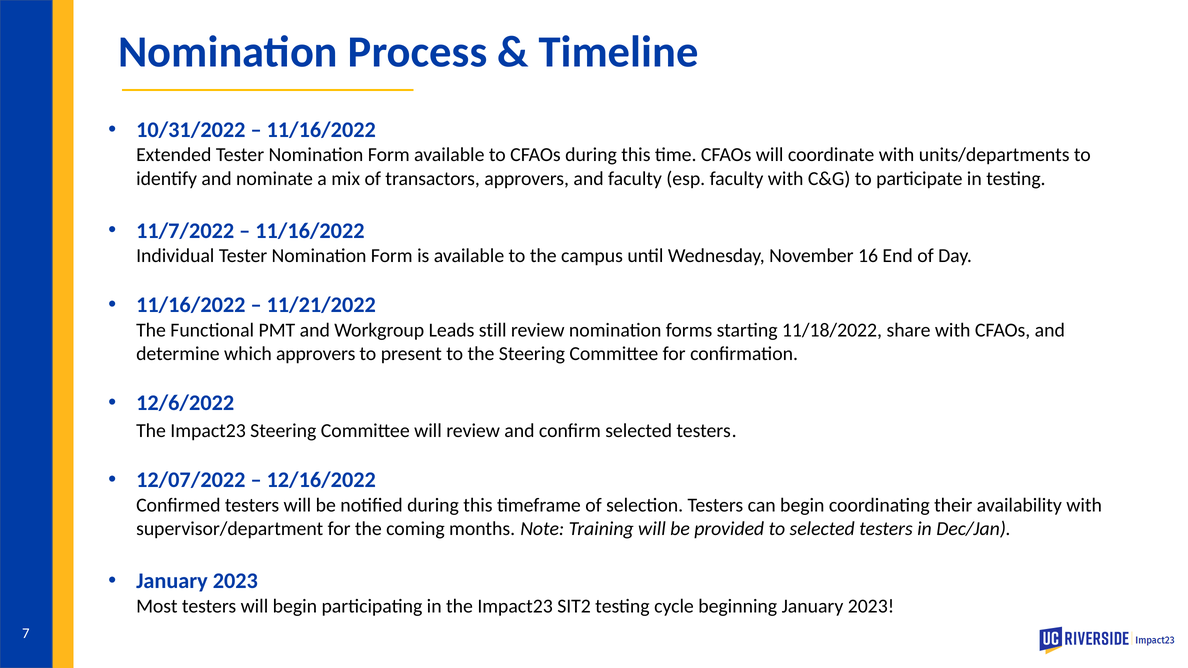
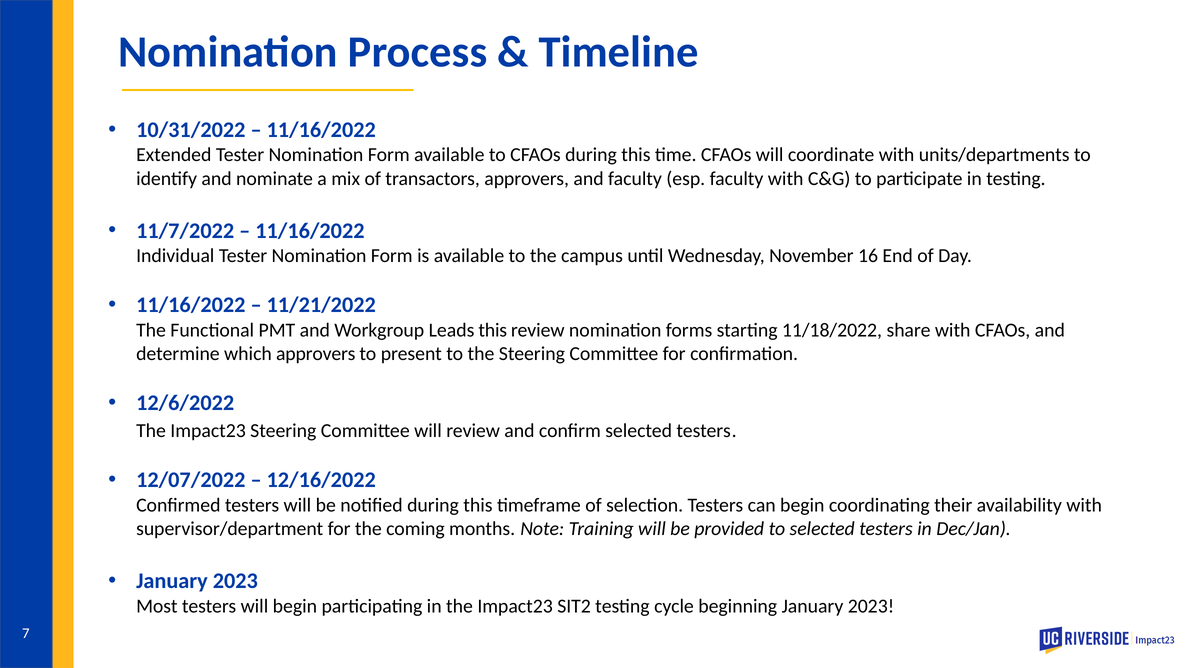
Leads still: still -> this (493, 330)
